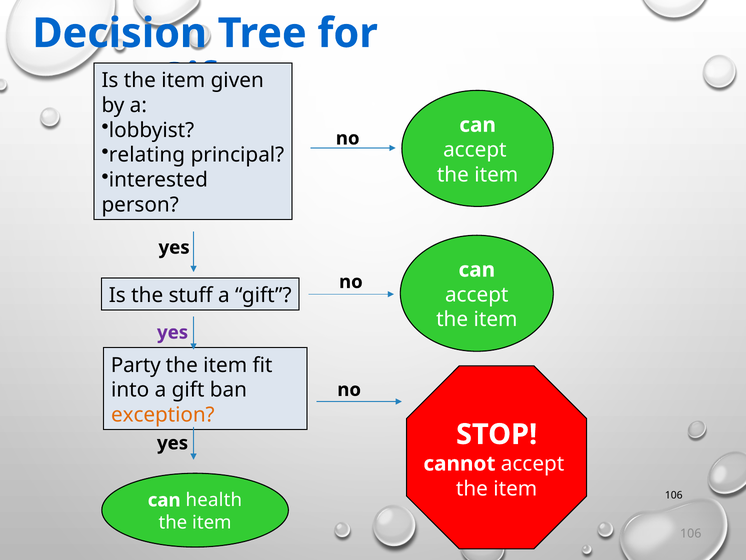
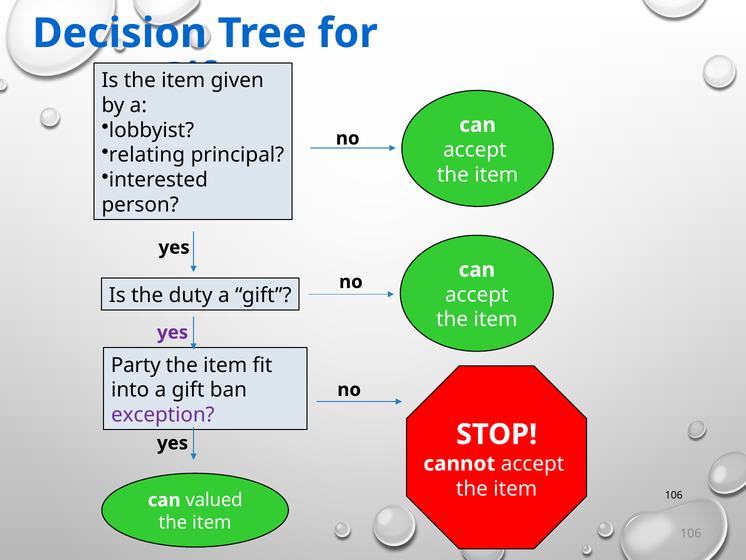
stuff: stuff -> duty (191, 295)
exception colour: orange -> purple (163, 415)
health: health -> valued (214, 500)
